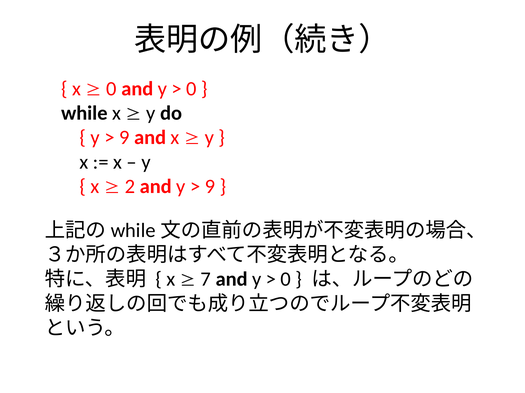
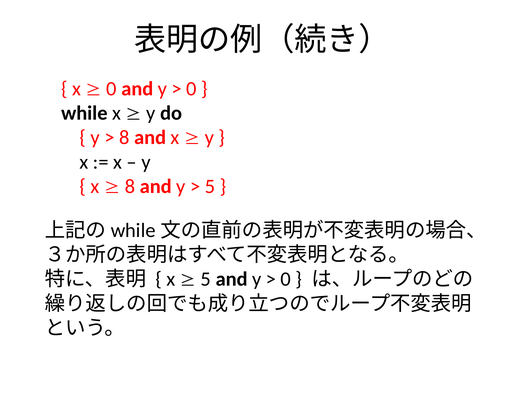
9: 9 -> 8 (124, 138)
2: 2 -> 8 (130, 187)
9: 9 -> 5 (210, 187)
7: 7 -> 5 (206, 280)
